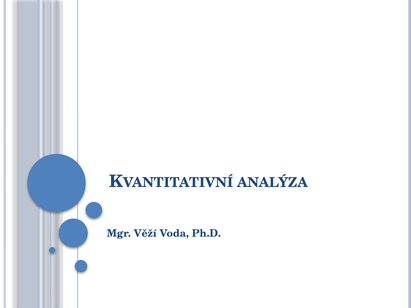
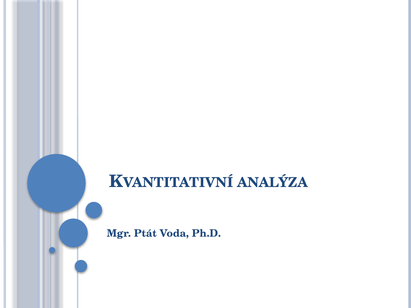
Věží: Věží -> Ptát (145, 234)
